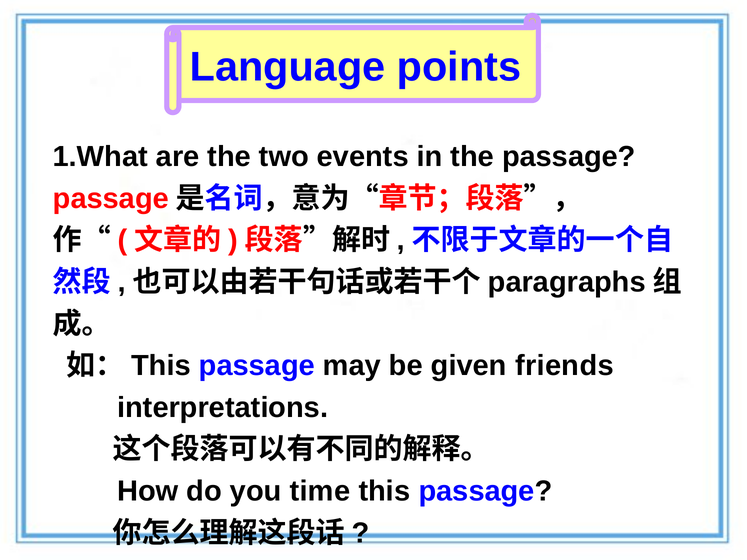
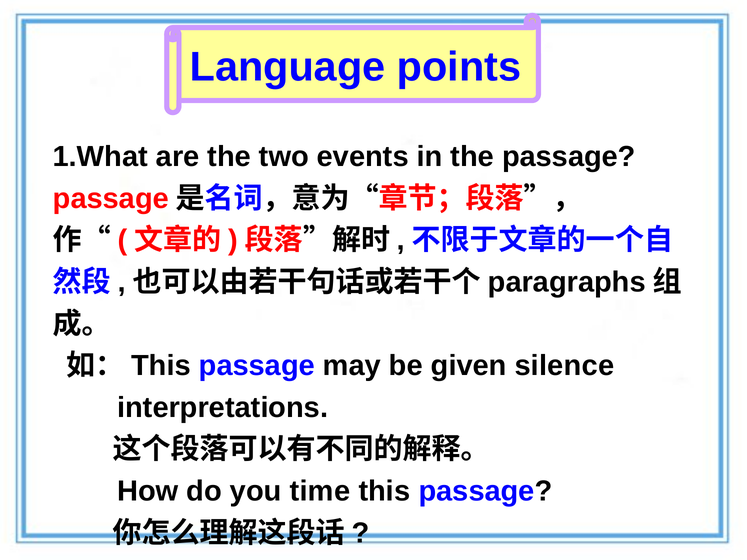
friends: friends -> silence (564, 366)
